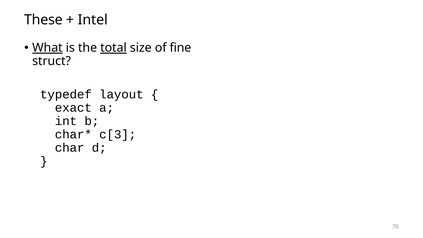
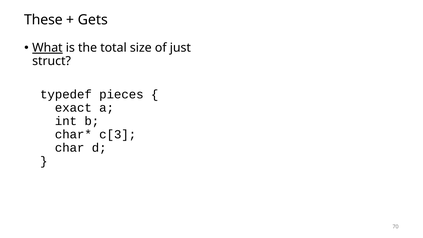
Intel: Intel -> Gets (93, 20)
total underline: present -> none (113, 48)
fine: fine -> just (180, 48)
layout: layout -> pieces (121, 94)
